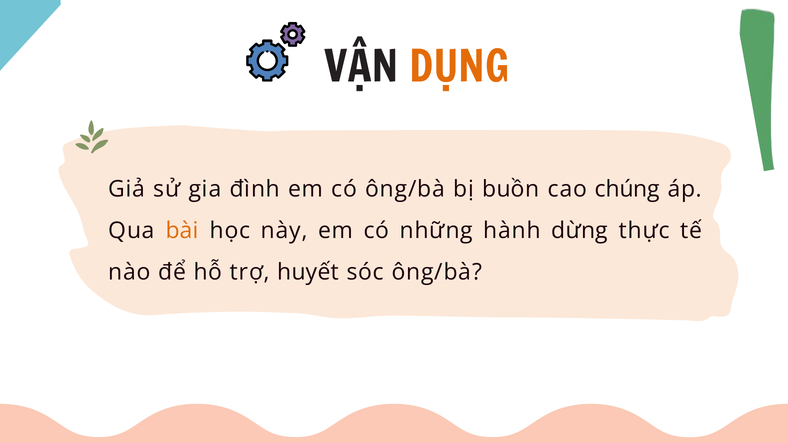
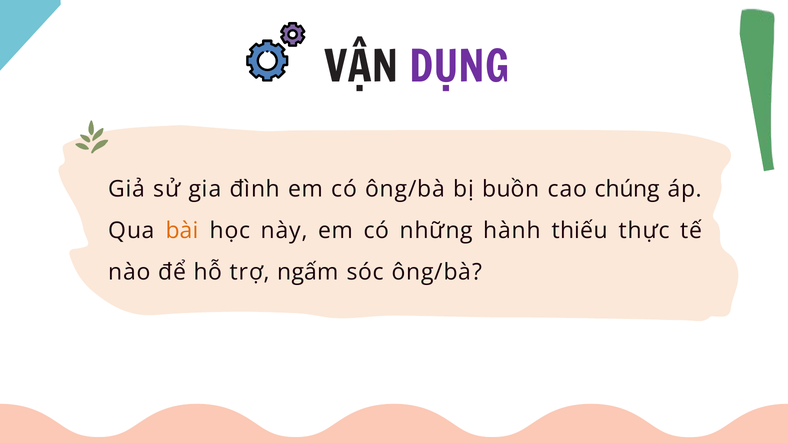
DỤNG colour: orange -> purple (459, 67)
dừng: dừng -> thiếu (580, 231)
huyết: huyết -> ngấm (308, 272)
